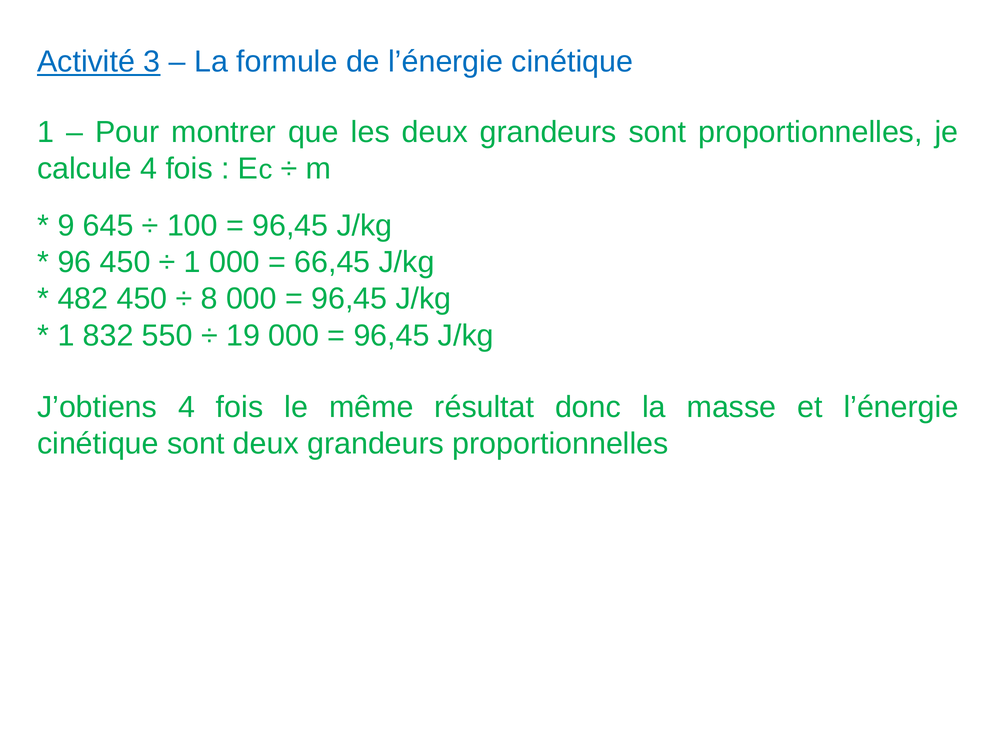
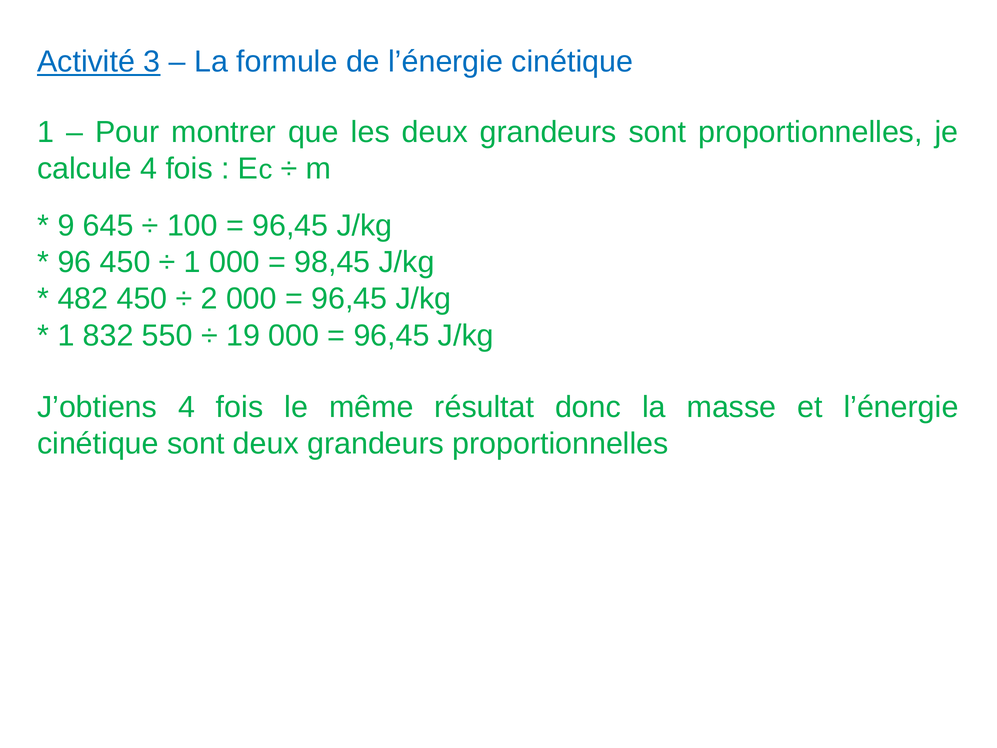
66,45: 66,45 -> 98,45 (332, 262)
8: 8 -> 2 (209, 299)
